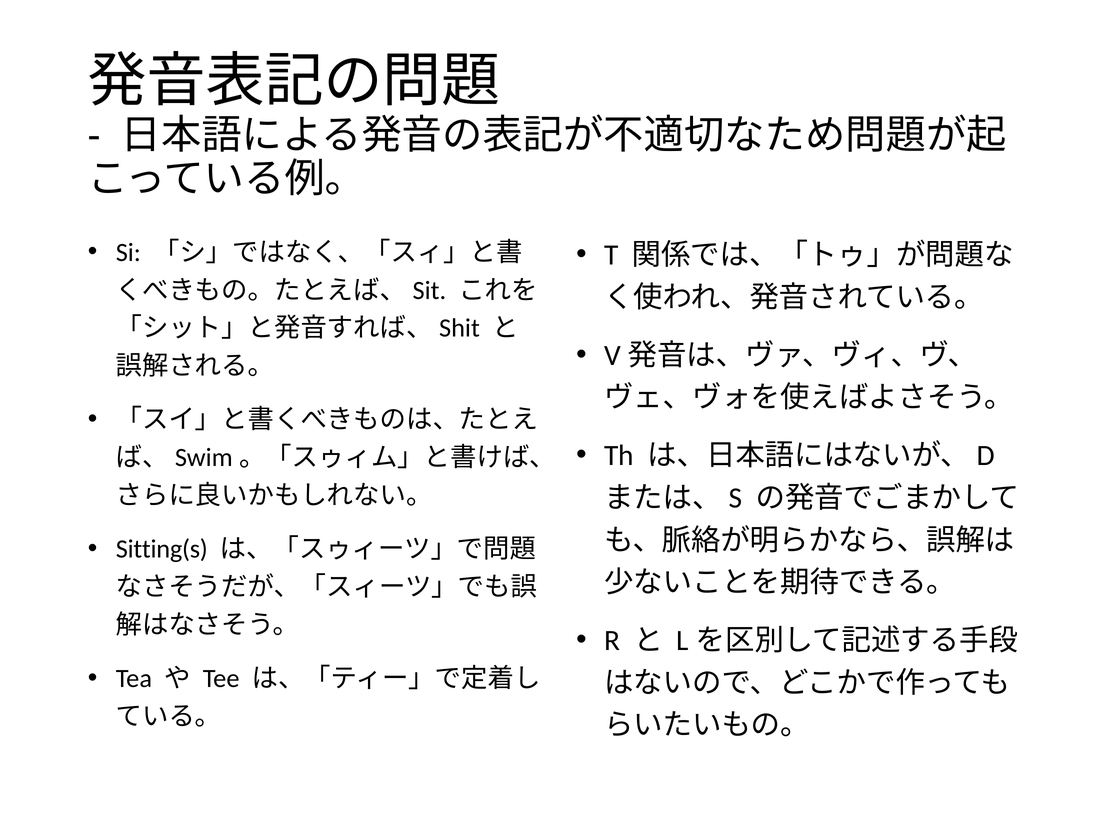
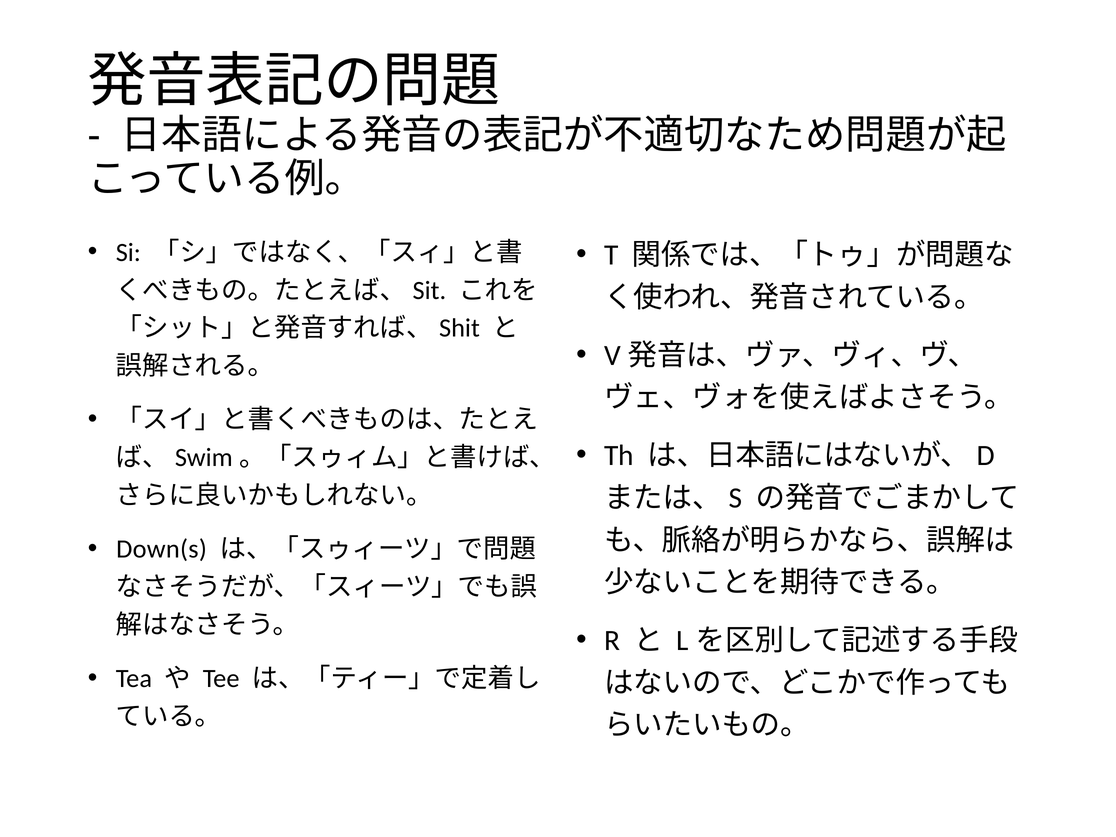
Sitting(s: Sitting(s -> Down(s (162, 549)
